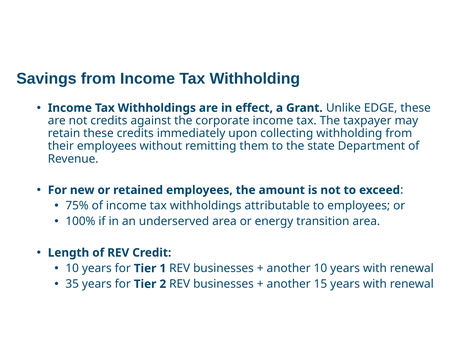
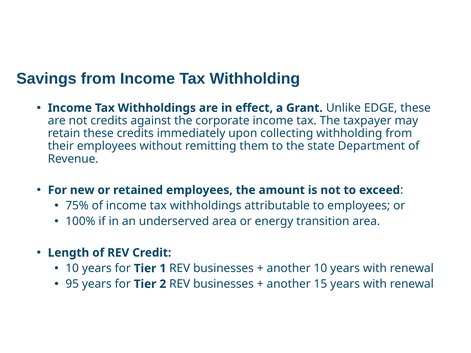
35: 35 -> 95 (72, 284)
